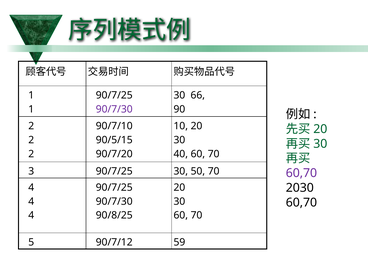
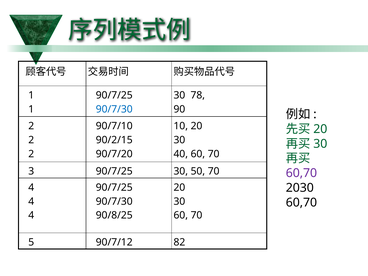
66: 66 -> 78 (198, 95)
90/7/30 colour: purple -> blue (114, 109)
90/5/15: 90/5/15 -> 90/2/15 (114, 140)
59: 59 -> 82 (179, 242)
